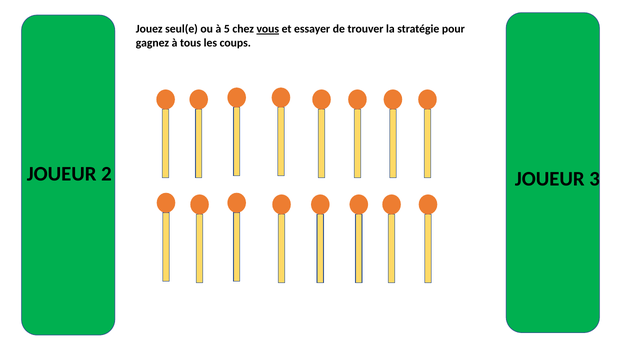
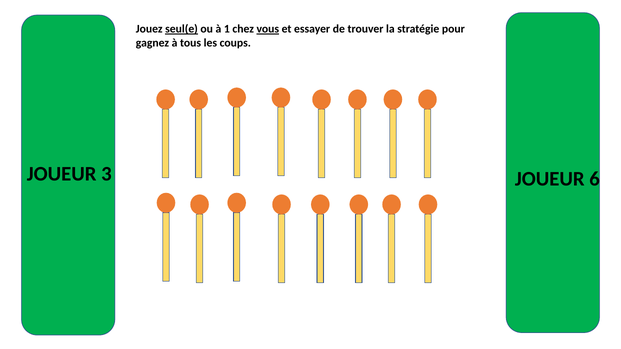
seul(e underline: none -> present (182, 29)
5: 5 -> 1 (227, 29)
2: 2 -> 3 (106, 174)
3: 3 -> 6 (595, 179)
